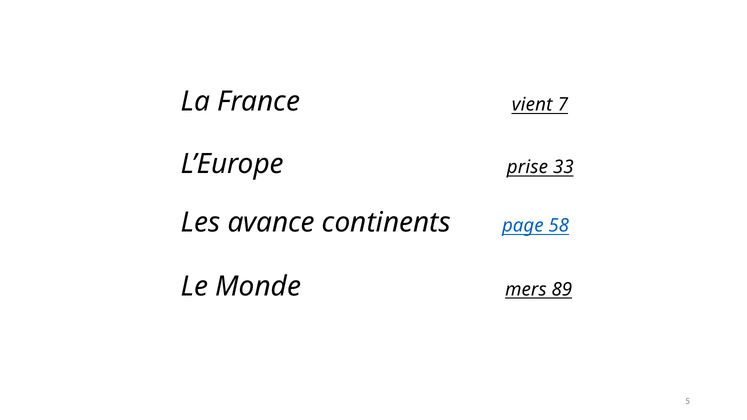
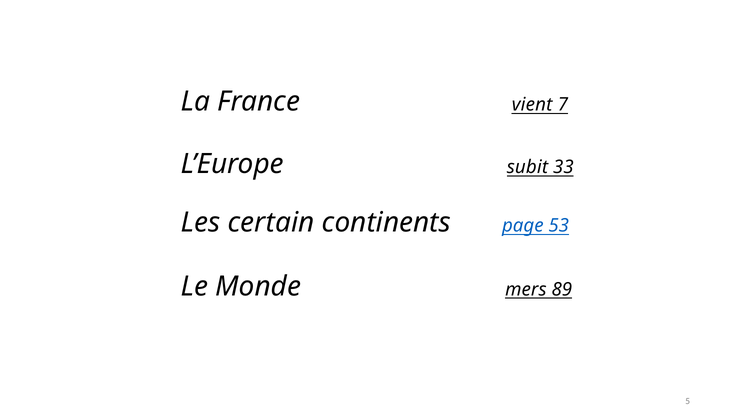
prise: prise -> subit (527, 167)
avance: avance -> certain (271, 223)
58: 58 -> 53 (559, 226)
